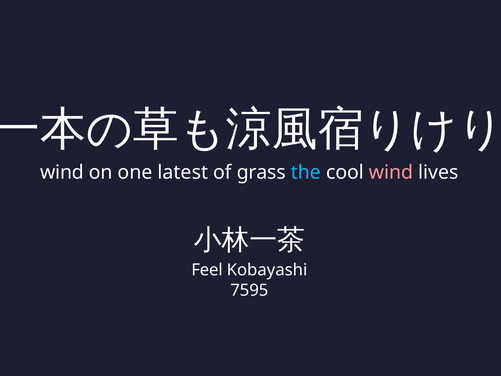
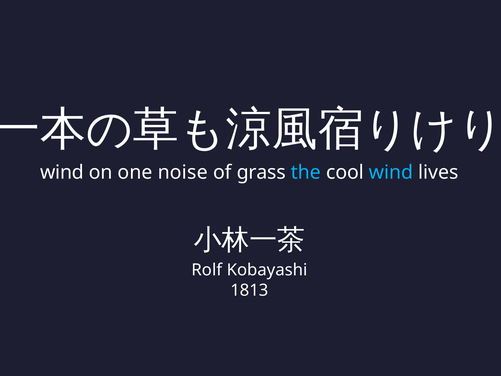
latest: latest -> noise (183, 172)
wind colour: pink -> light blue (391, 172)
Feel: Feel -> Rolf (207, 270)
7595: 7595 -> 1813 (249, 290)
